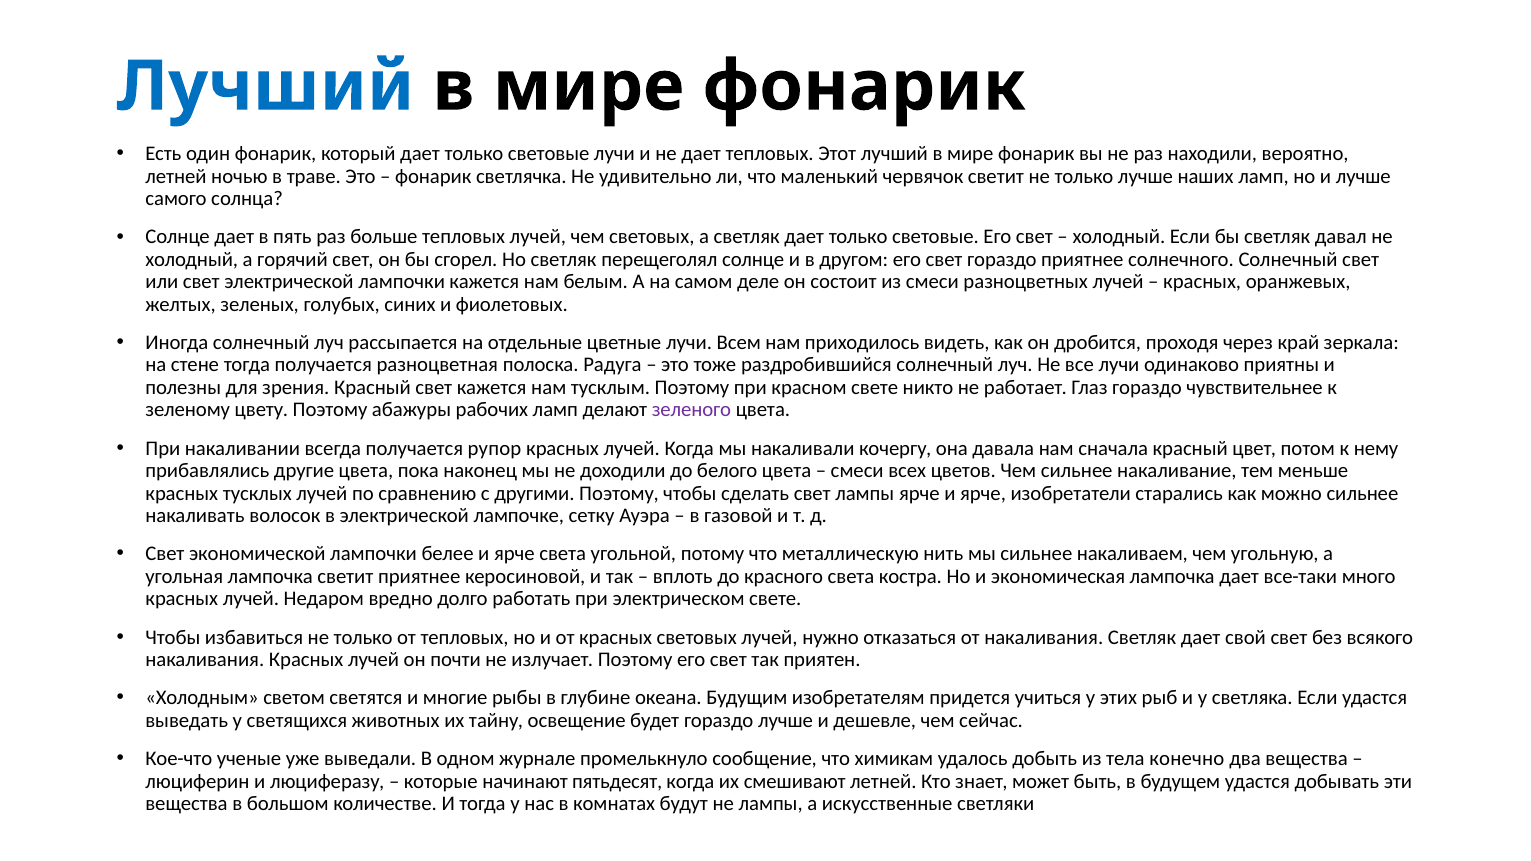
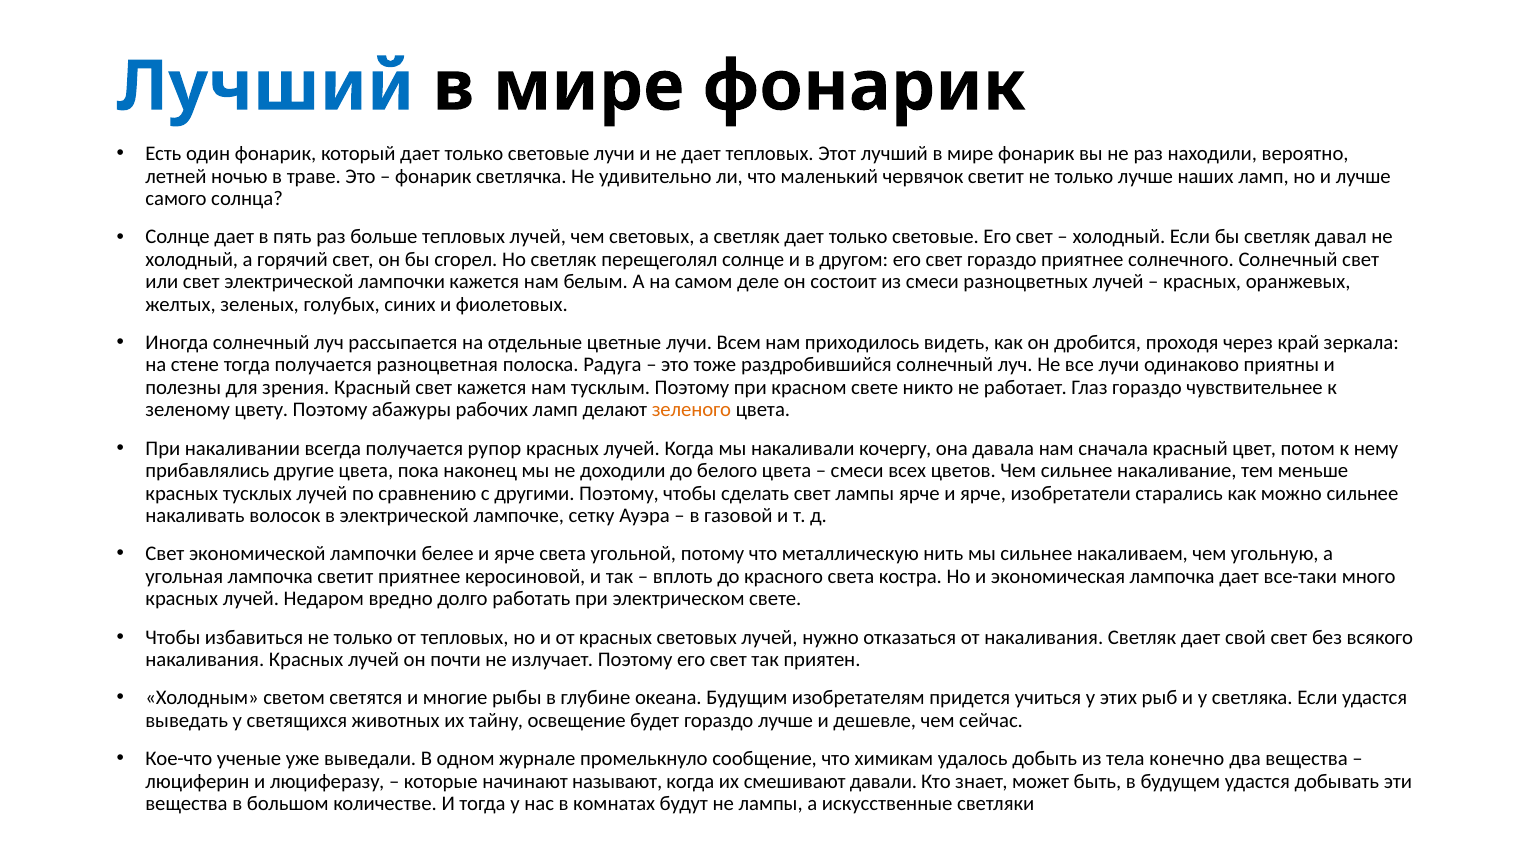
зеленого colour: purple -> orange (691, 410)
пятьдесят: пятьдесят -> называют (617, 781)
смешивают летней: летней -> давали (883, 781)
